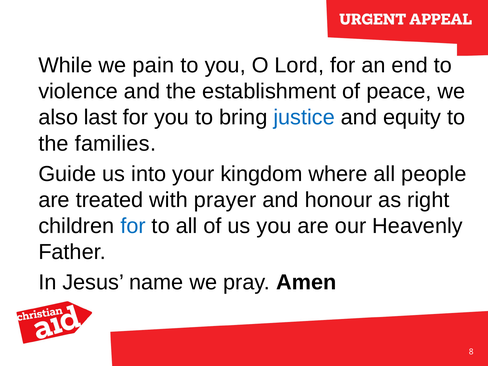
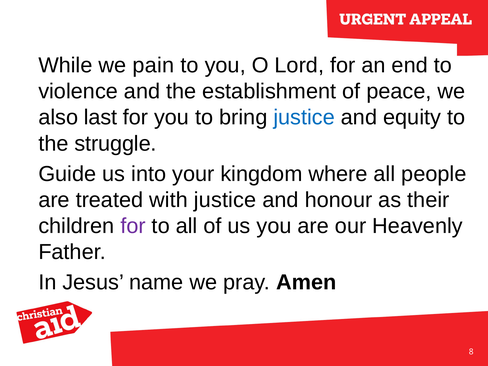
families: families -> struggle (116, 144)
with prayer: prayer -> justice (225, 200)
right: right -> their (428, 200)
for colour: blue -> purple (133, 226)
